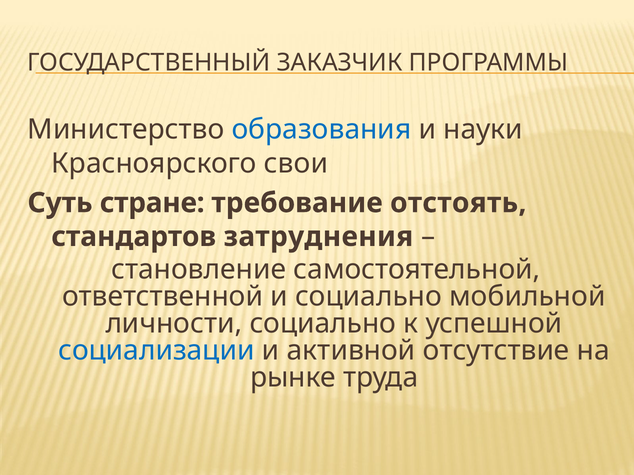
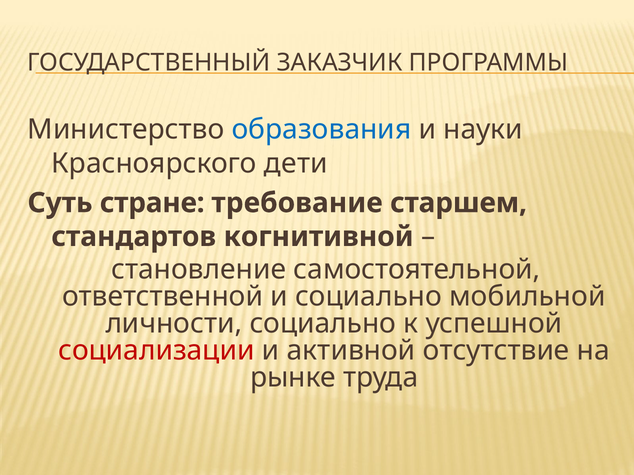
свои: свои -> дети (296, 164)
отстоять: отстоять -> старшем (459, 203)
затруднения: затруднения -> когнитивной (319, 237)
социализации colour: blue -> red (156, 351)
